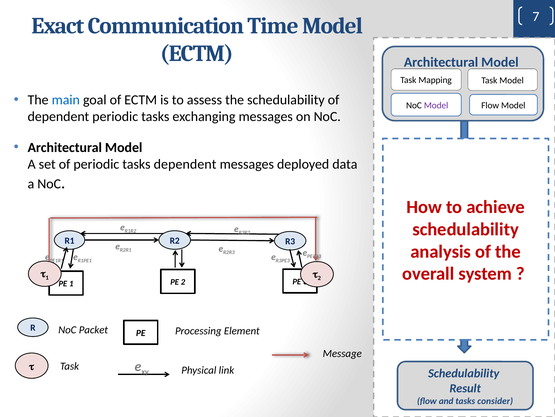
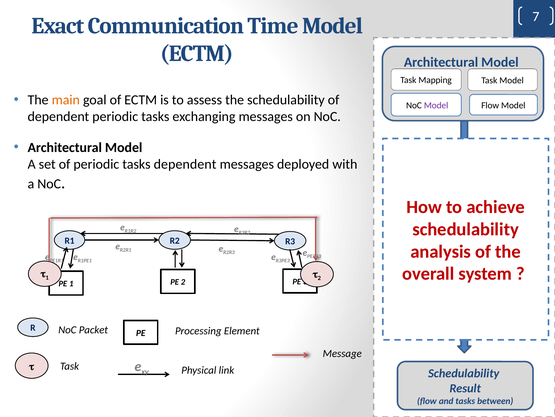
main colour: blue -> orange (66, 100)
data: data -> with (345, 164)
consider: consider -> between (495, 400)
